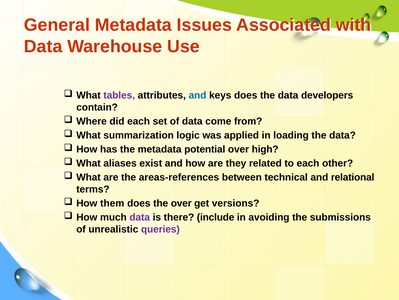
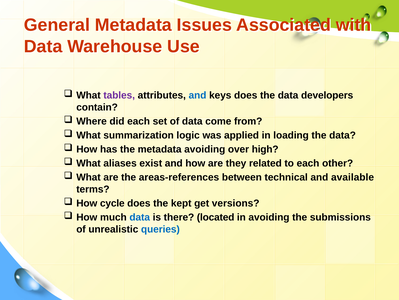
metadata potential: potential -> avoiding (205, 149)
relational: relational -> available (353, 177)
them: them -> cycle (112, 203)
the over: over -> kept (181, 203)
data colour: purple -> blue (140, 217)
include: include -> located (216, 217)
queries colour: purple -> blue (160, 229)
